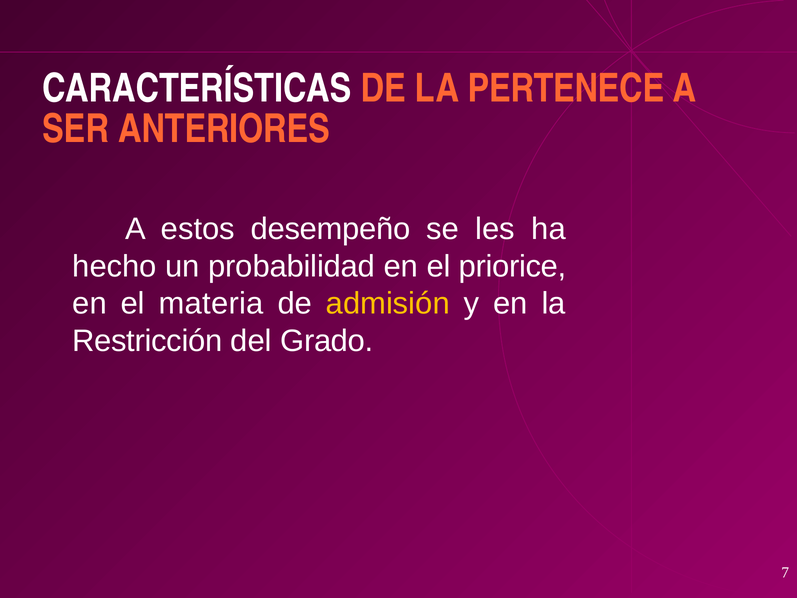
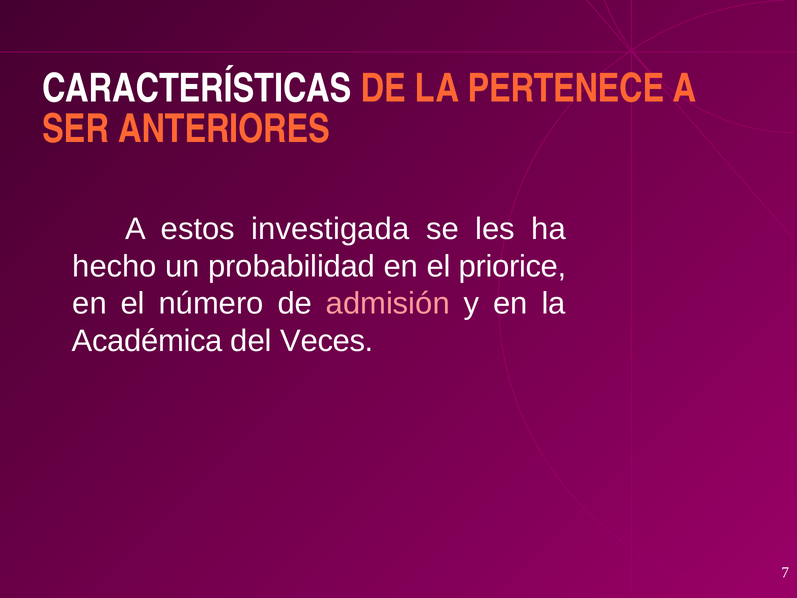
desempeño: desempeño -> investigada (330, 229)
materia: materia -> número (211, 303)
admisión colour: yellow -> pink (388, 303)
Restricción: Restricción -> Académica (147, 341)
Grado: Grado -> Veces (327, 341)
